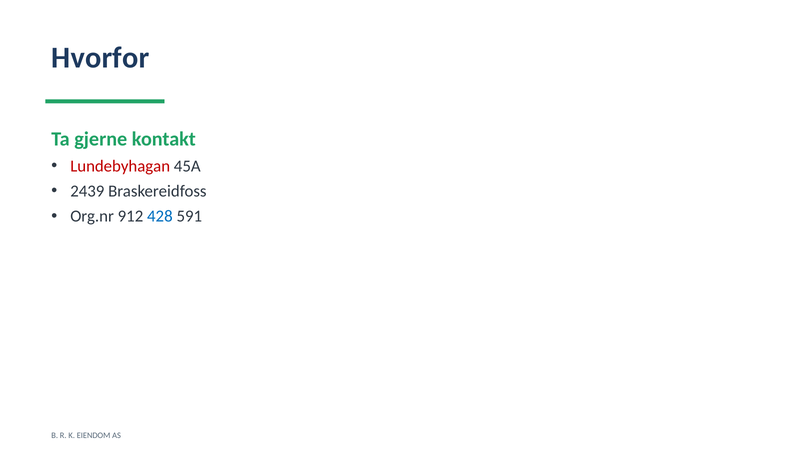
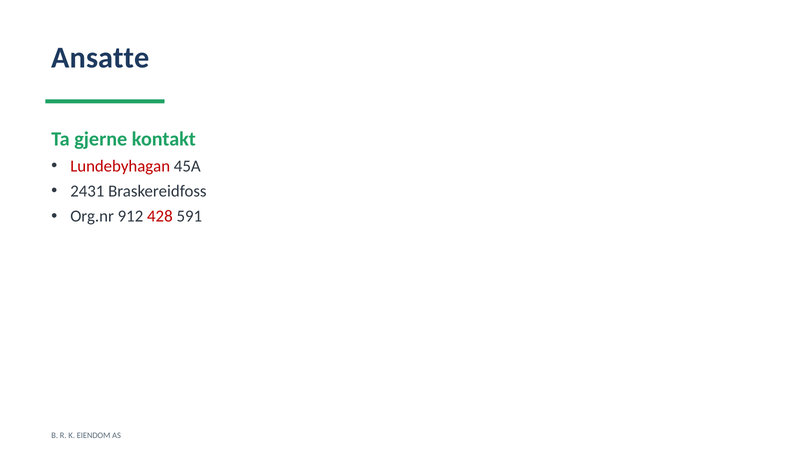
Hvorfor: Hvorfor -> Ansatte (100, 58)
2439: 2439 -> 2431 (87, 191)
428 colour: blue -> red (160, 216)
